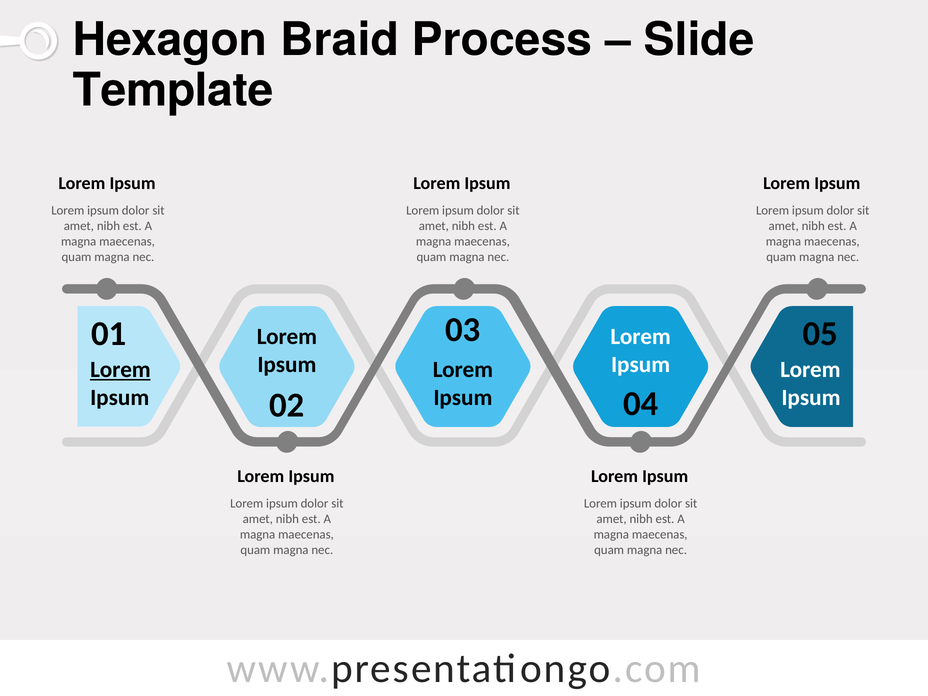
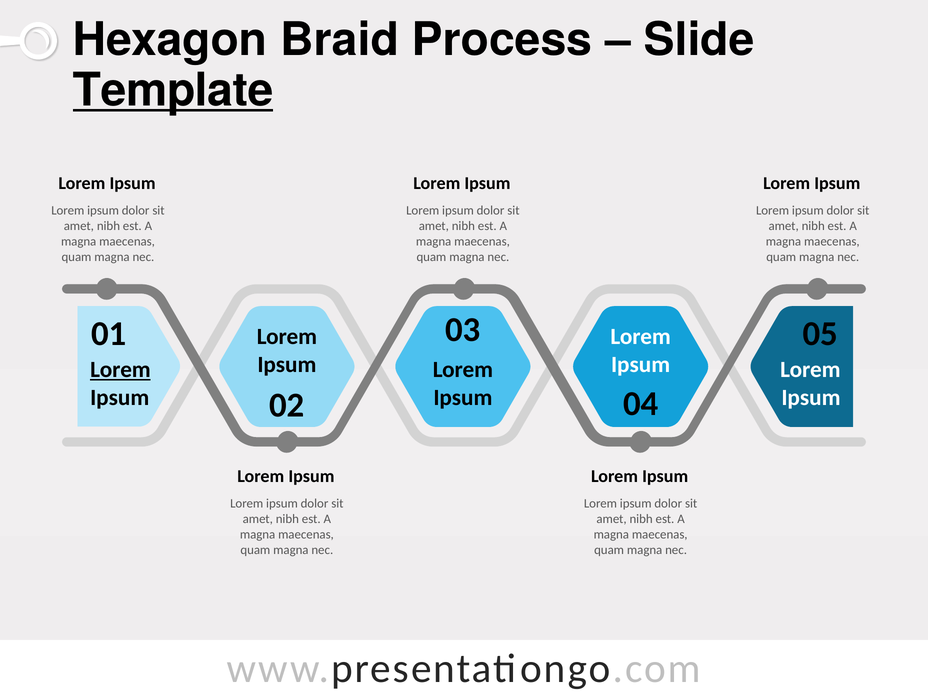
Template underline: none -> present (173, 90)
